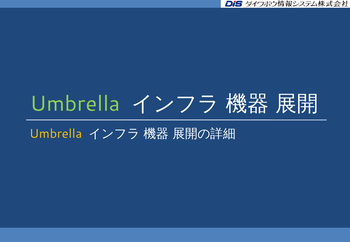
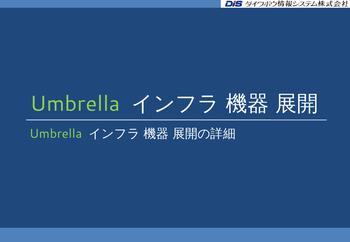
Umbrella colour: yellow -> light green (56, 134)
